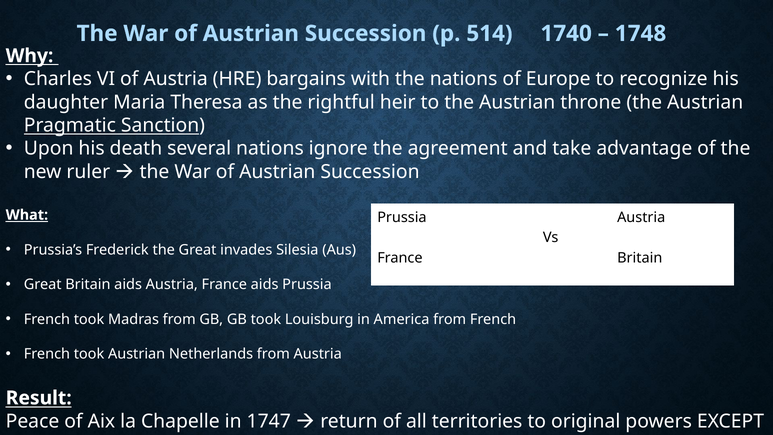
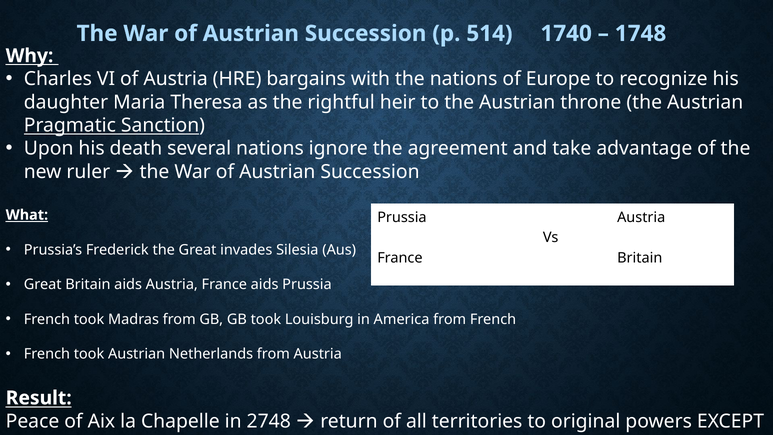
1747: 1747 -> 2748 (269, 421)
